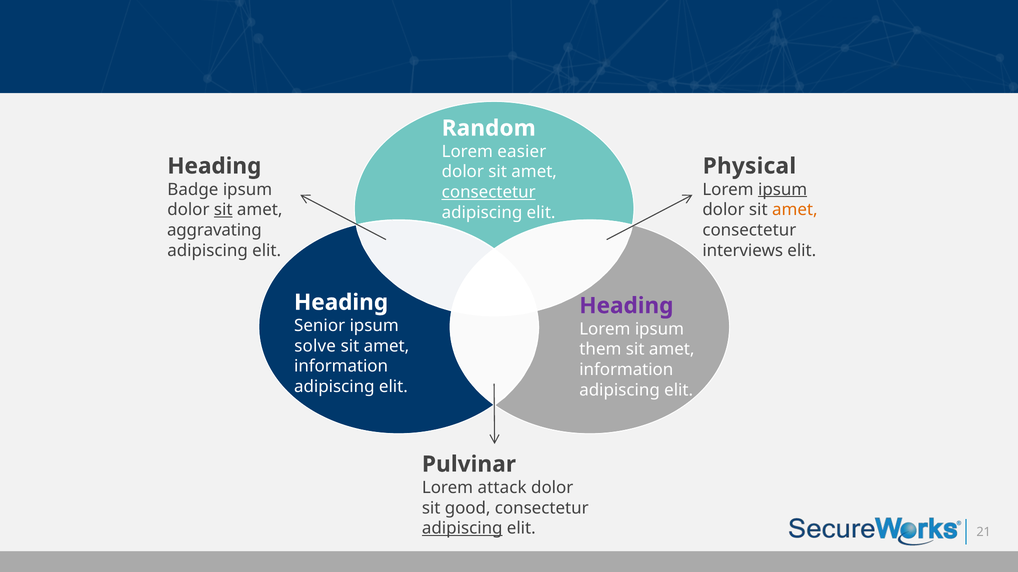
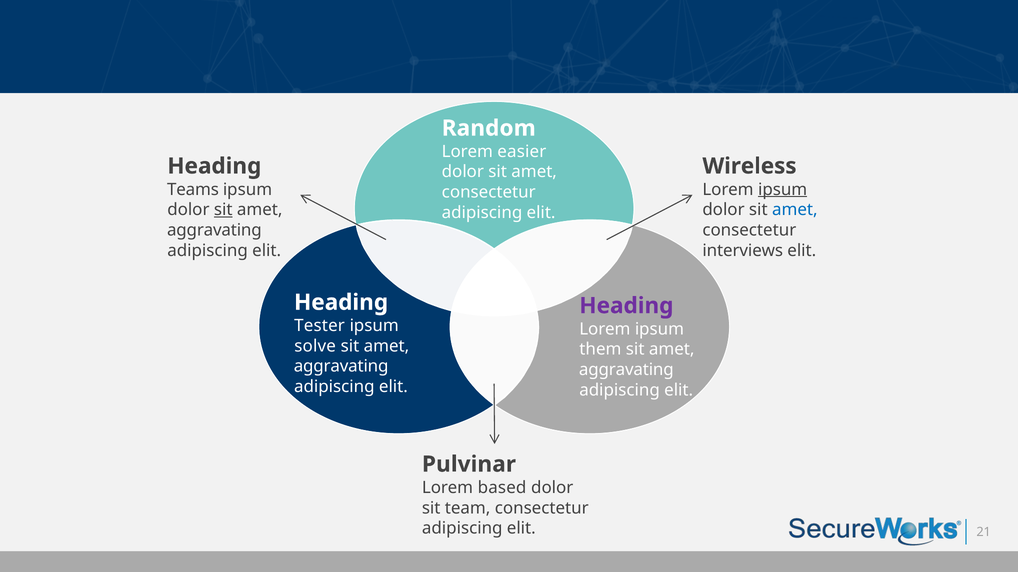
Physical: Physical -> Wireless (750, 166)
Badge: Badge -> Teams (193, 190)
consectetur underline: present -> none (489, 192)
amet colour: orange -> blue (795, 210)
Senior: Senior -> Tester (320, 326)
information: information -> aggravating (341, 367)
information: information -> aggravating (626, 370)
attack: attack -> based (502, 488)
good: good -> team (468, 508)
adipiscing underline: present -> none (462, 529)
